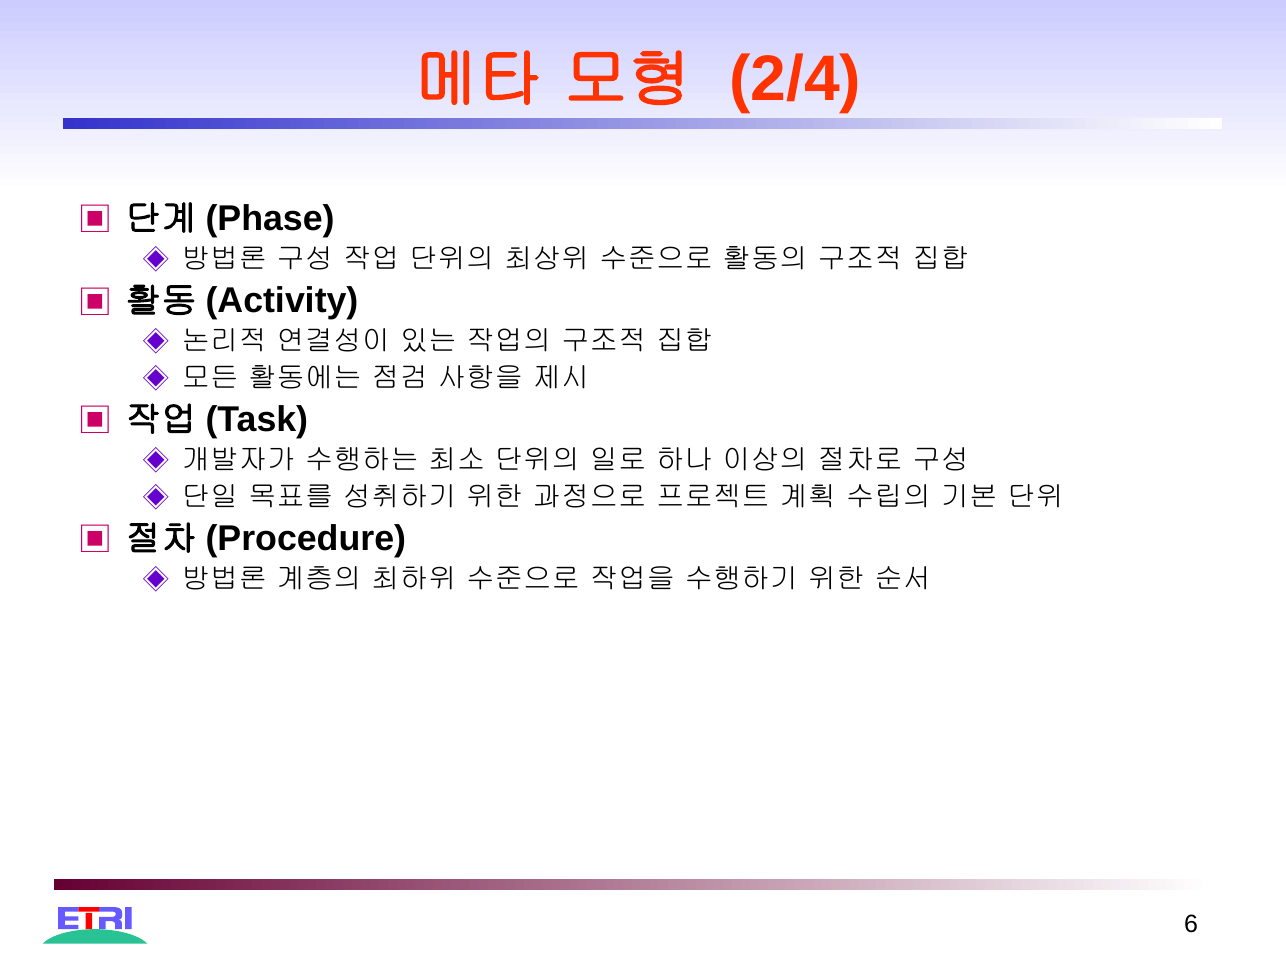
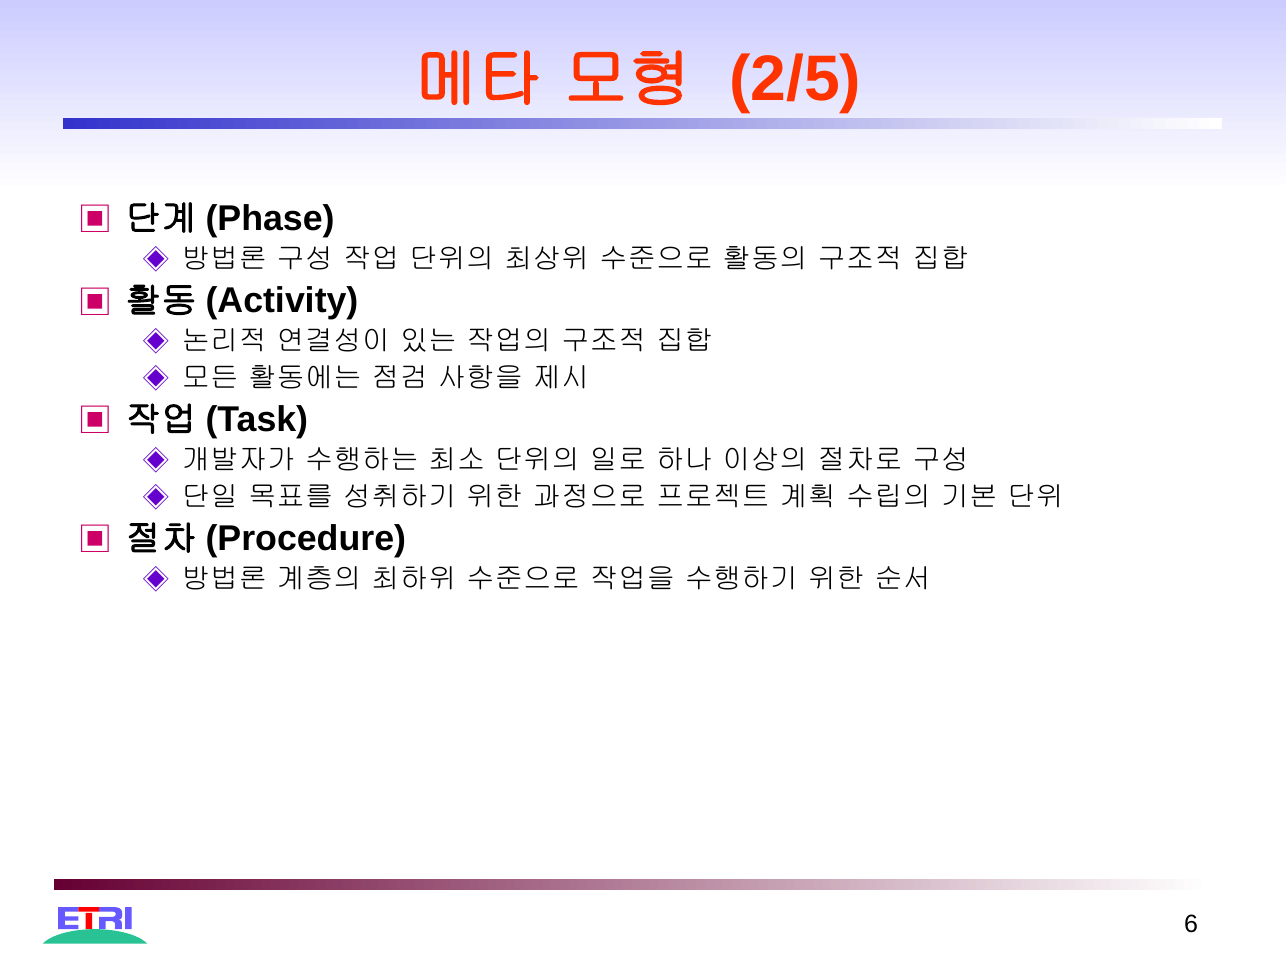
2/4: 2/4 -> 2/5 (795, 79)
